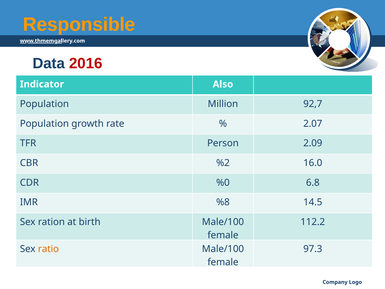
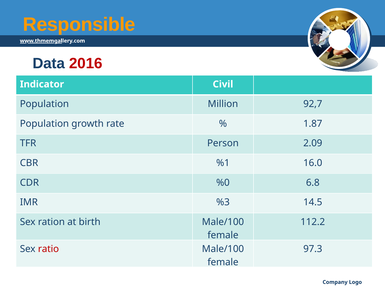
Also: Also -> Civil (223, 84)
2.07: 2.07 -> 1.87 (313, 123)
%2: %2 -> %1 (223, 163)
%8: %8 -> %3 (223, 202)
ratio colour: orange -> red (48, 249)
